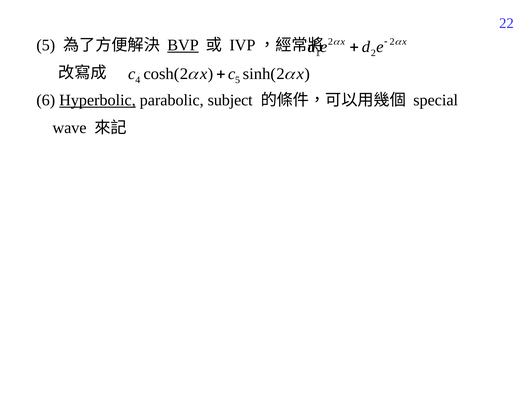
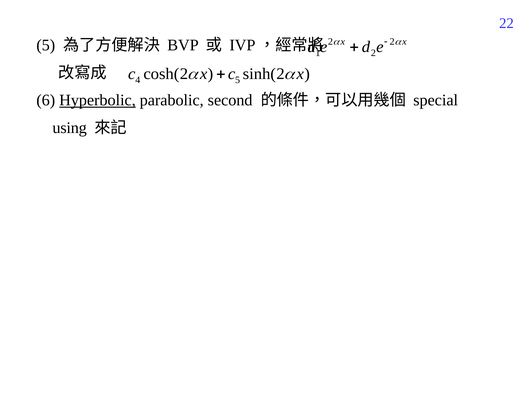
BVP underline: present -> none (183, 45)
subject: subject -> second (230, 100)
wave: wave -> using (70, 128)
